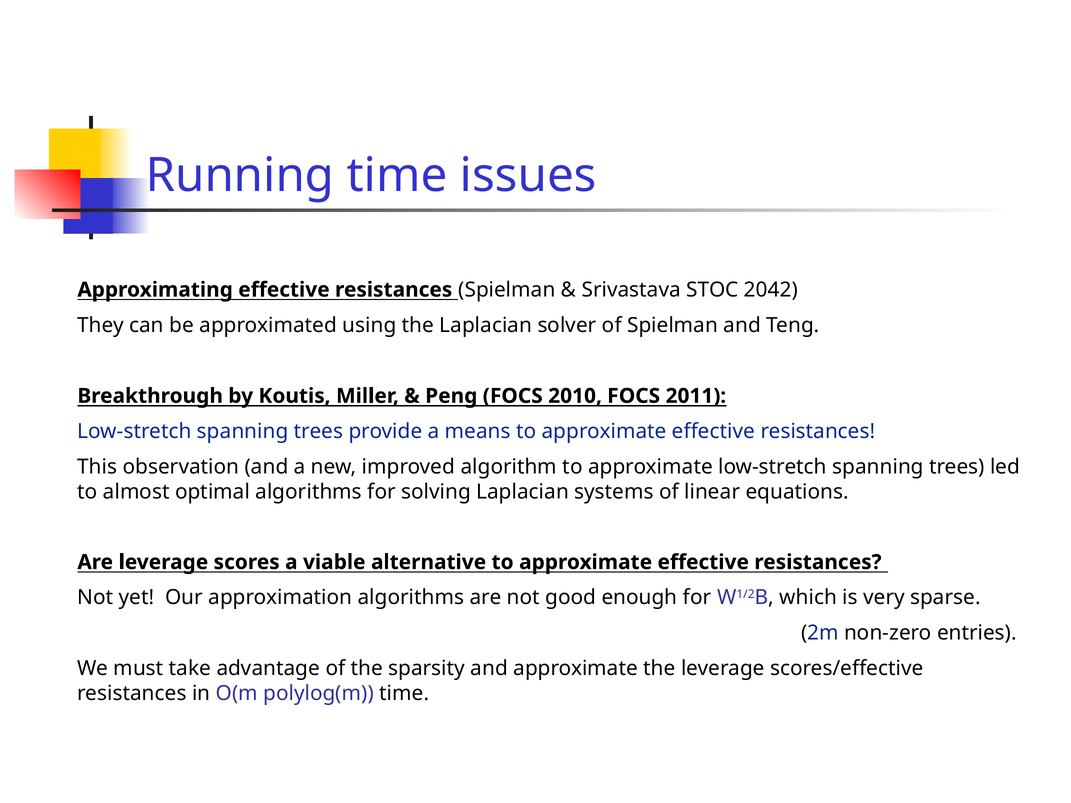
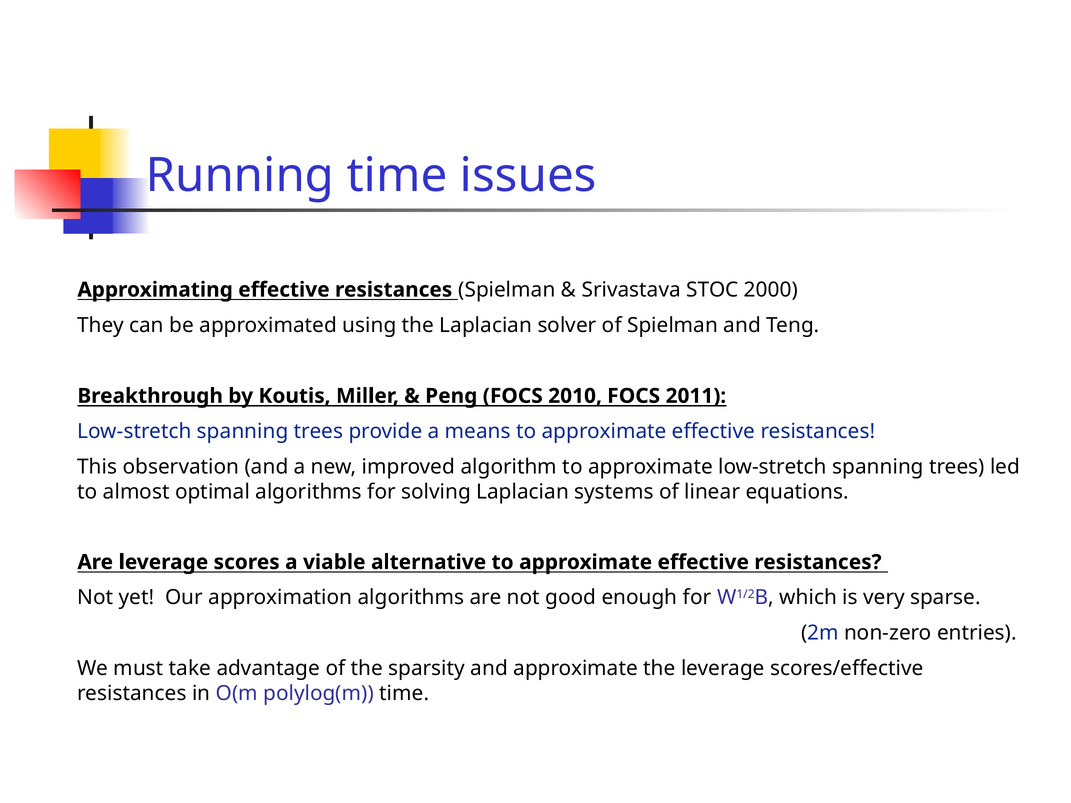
2042: 2042 -> 2000 (771, 290)
